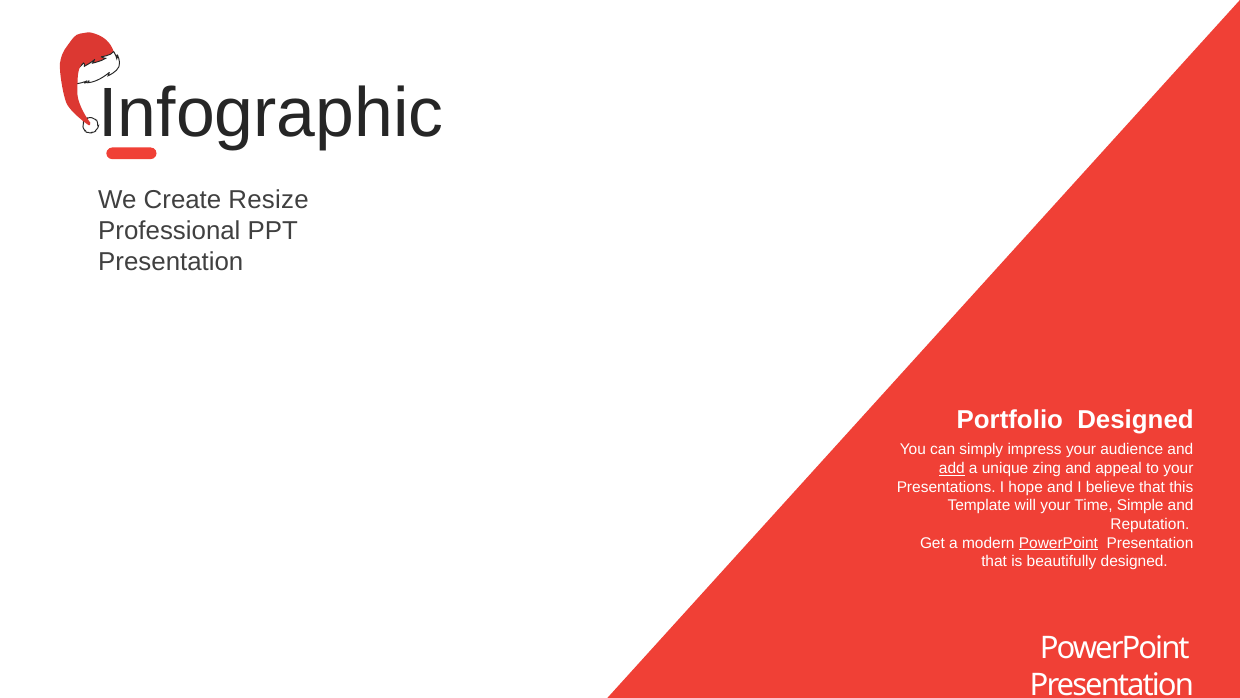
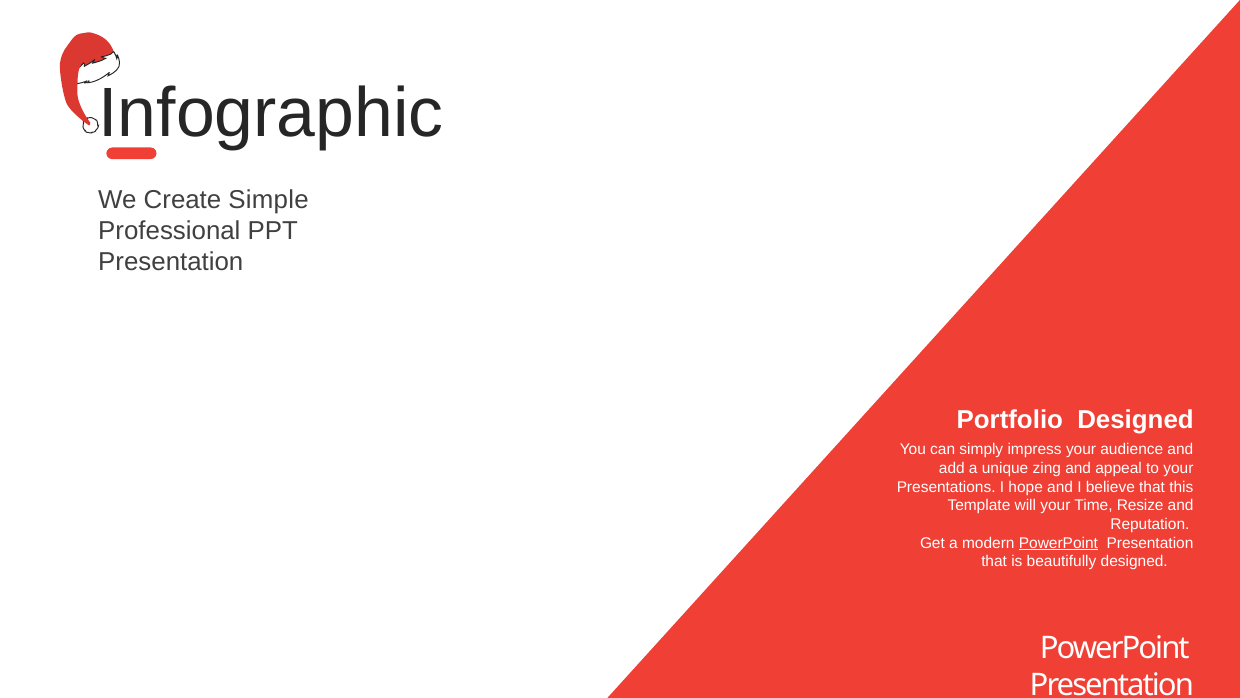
Resize: Resize -> Simple (269, 200)
add underline: present -> none (952, 468)
Simple: Simple -> Resize (1140, 505)
